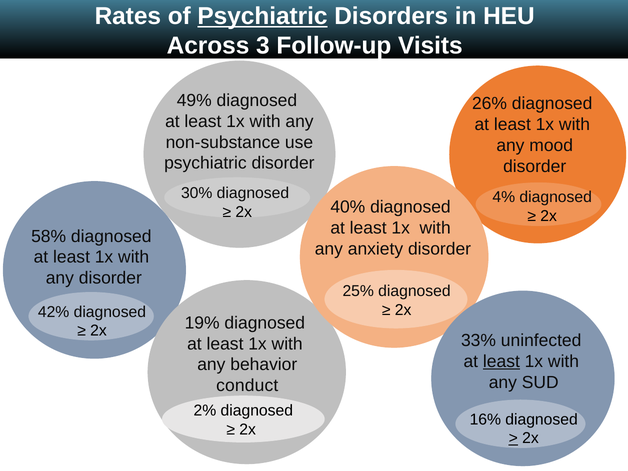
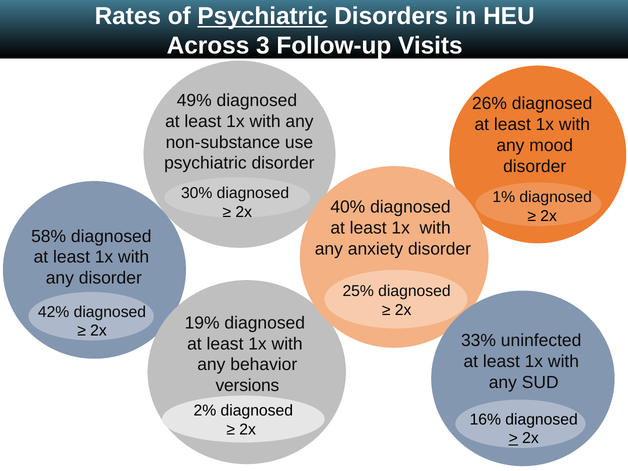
4%: 4% -> 1% (504, 197)
least underline: present -> none (501, 362)
conduct: conduct -> versions (247, 386)
